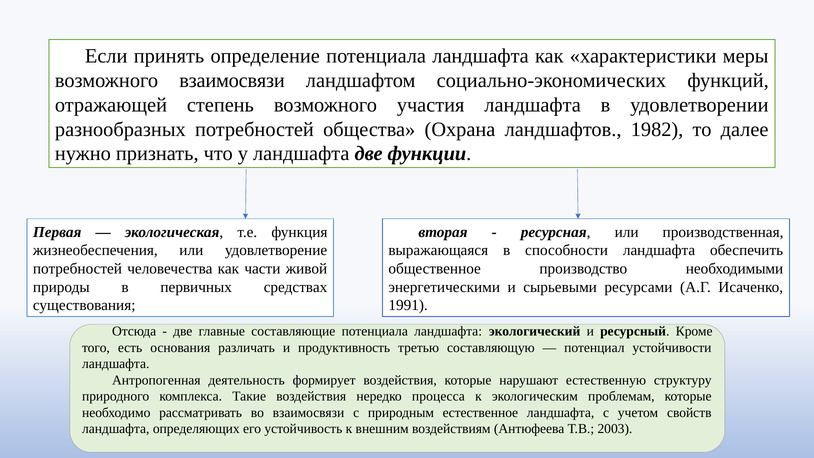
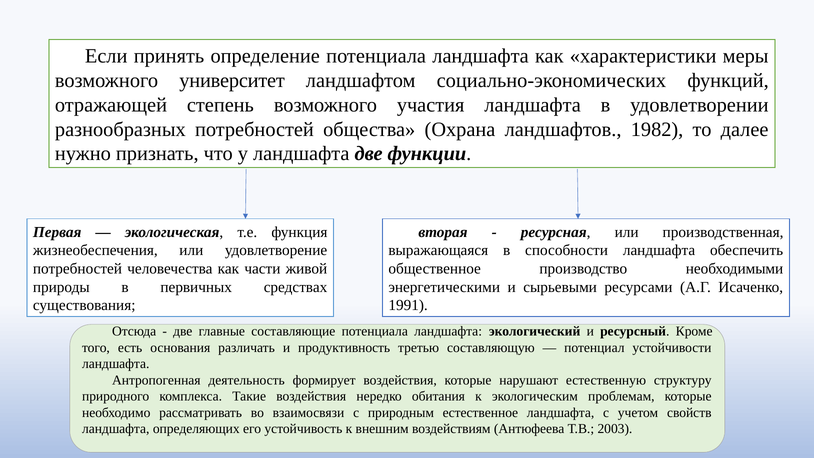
возможного взаимосвязи: взаимосвязи -> университет (232, 80)
процесса: процесса -> обитания (438, 396)
